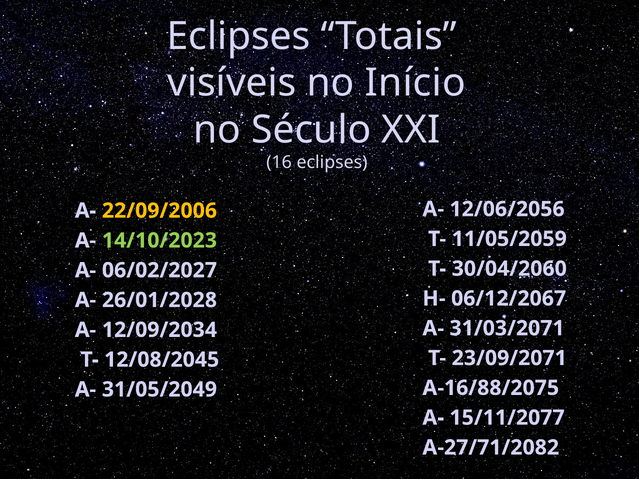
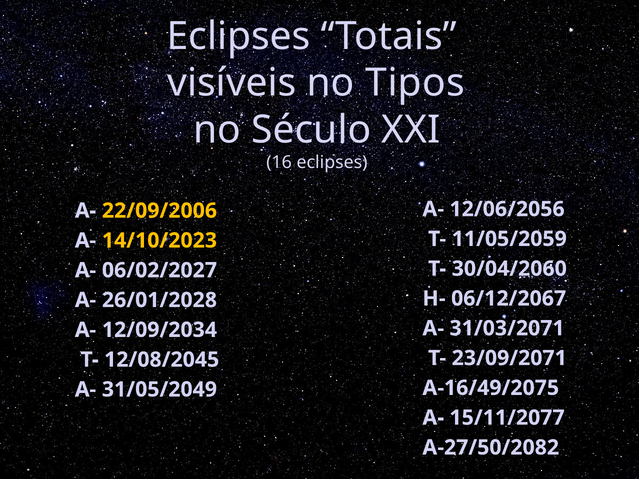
Início: Início -> Tipos (415, 83)
14/10/2023 colour: light green -> yellow (159, 241)
A-16/88/2075: A-16/88/2075 -> A-16/49/2075 (491, 388)
A-27/71/2082: A-27/71/2082 -> A-27/50/2082 (491, 448)
